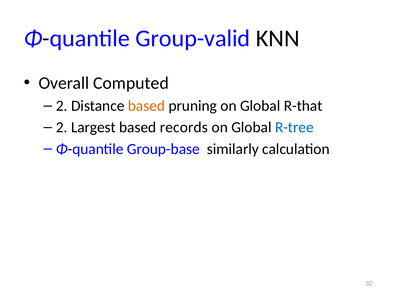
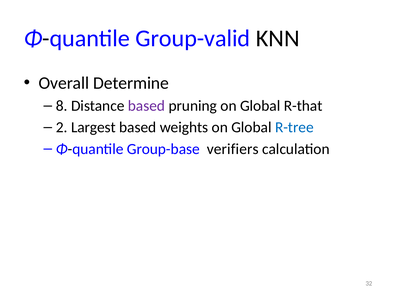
Computed: Computed -> Determine (131, 83)
2: 2 -> 8 (62, 106)
based colour: orange -> purple (146, 106)
records: records -> weights (184, 127)
similarly: similarly -> verifiers (233, 149)
